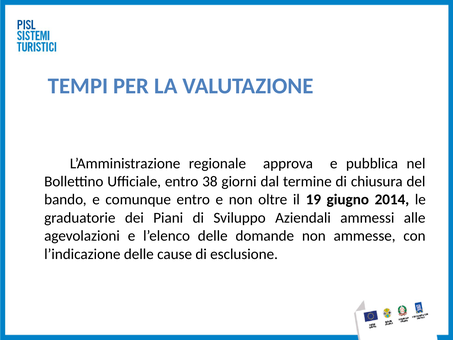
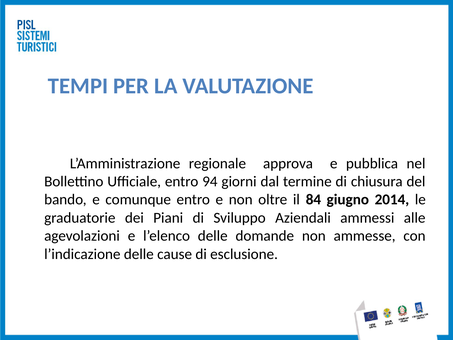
38: 38 -> 94 (210, 181)
19: 19 -> 84 (313, 199)
